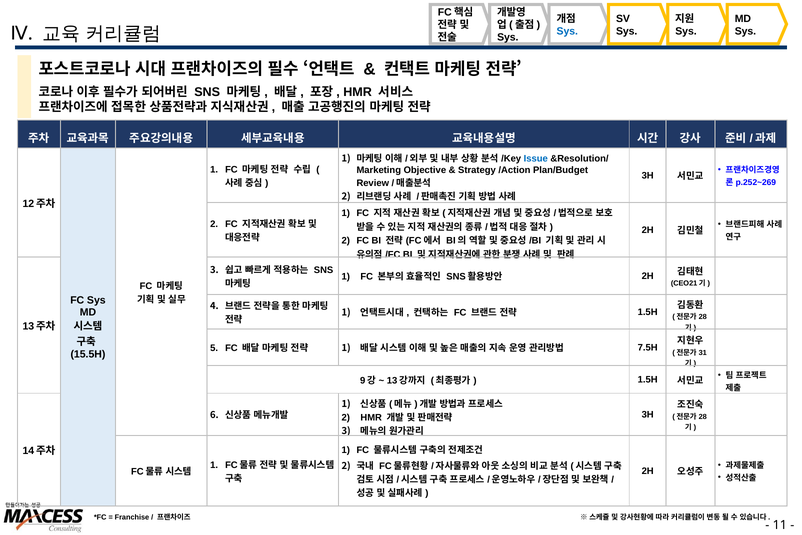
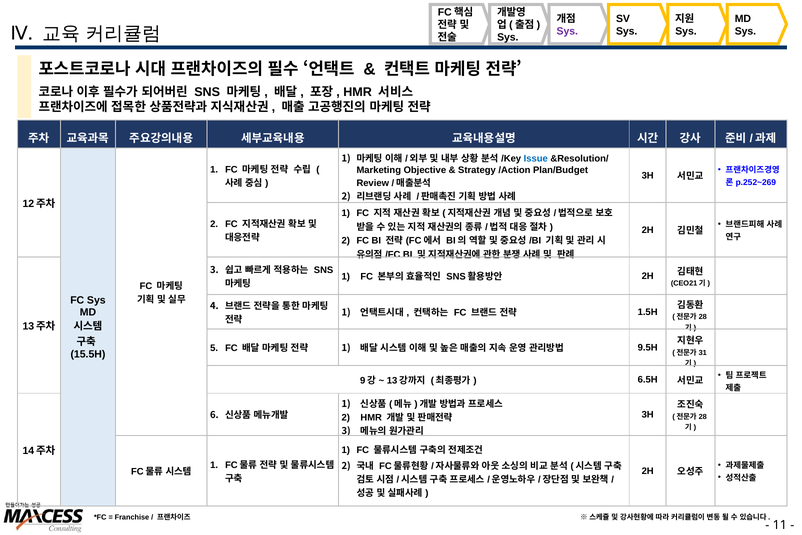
Sys colour: blue -> purple (567, 31)
7.5H: 7.5H -> 9.5H (648, 347)
1.5H: 1.5H -> 6.5H (648, 379)
